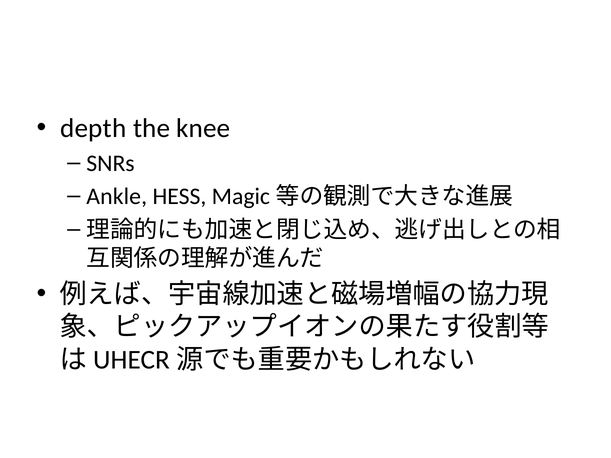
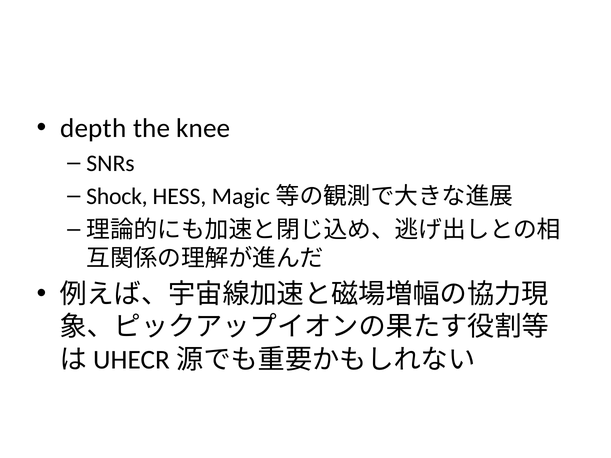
Ankle: Ankle -> Shock (117, 197)
